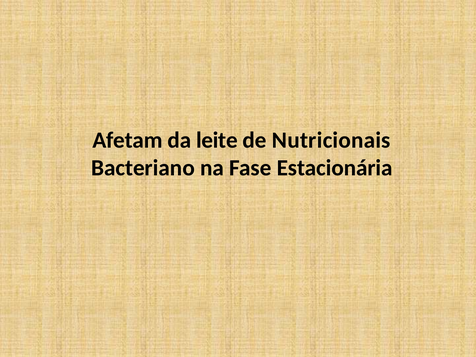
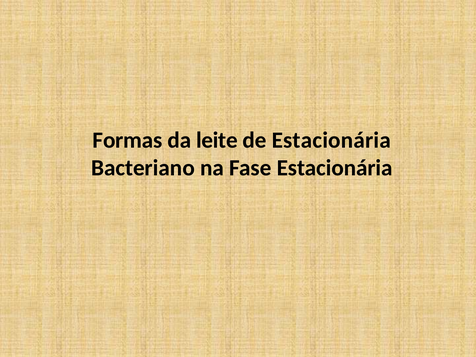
Afetam: Afetam -> Formas (127, 140)
de Nutricionais: Nutricionais -> Estacionária (331, 140)
